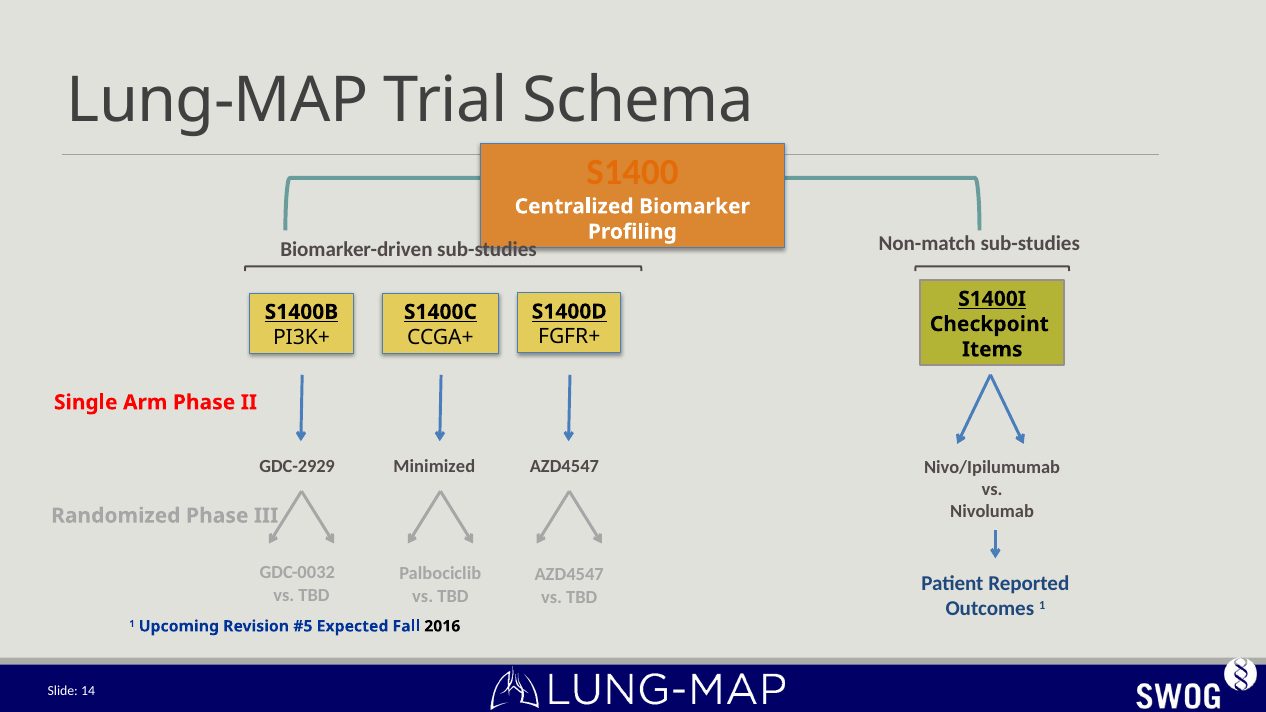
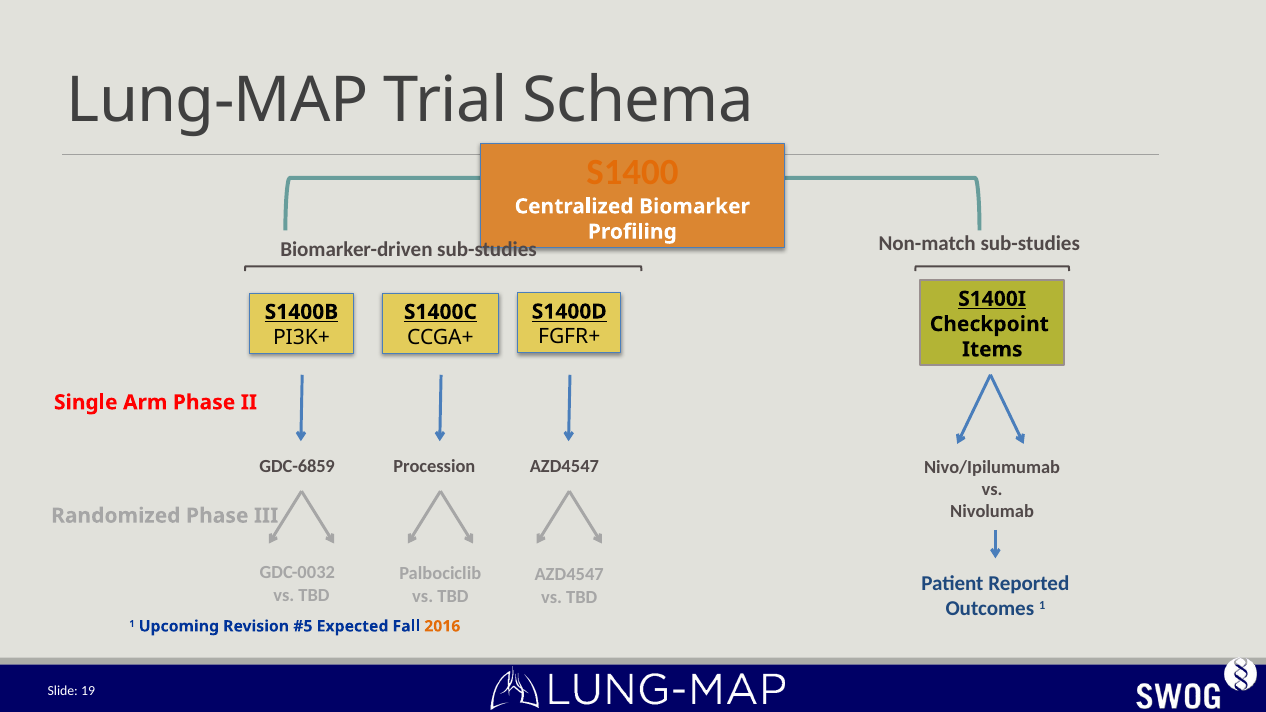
GDC-2929: GDC-2929 -> GDC-6859 (297, 467)
Minimized: Minimized -> Procession (434, 467)
2016 colour: black -> orange (442, 626)
14: 14 -> 19 (88, 691)
